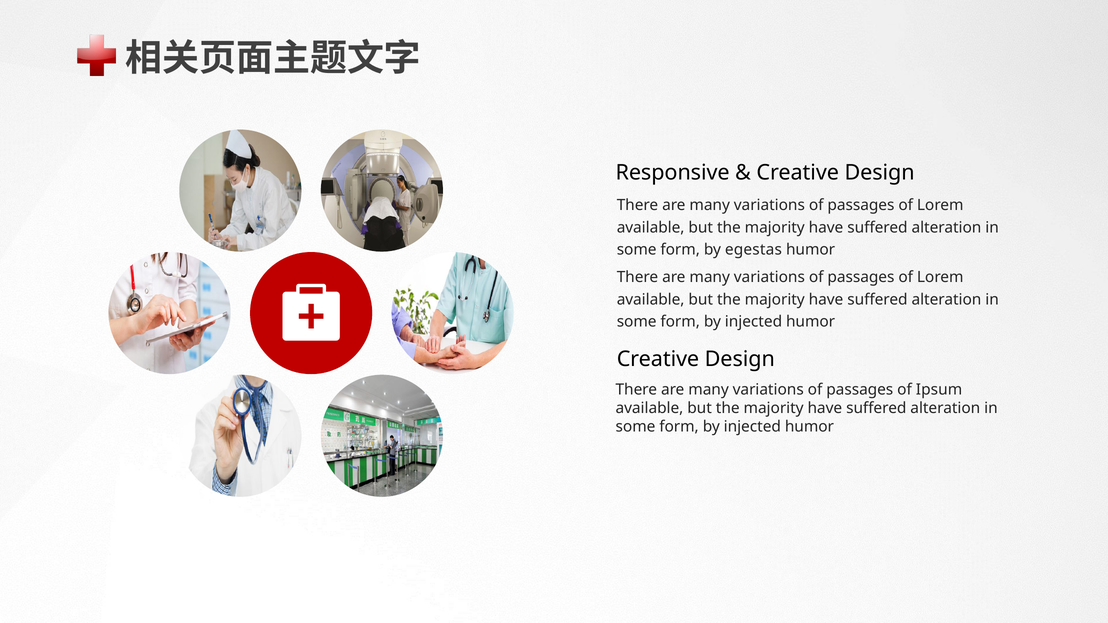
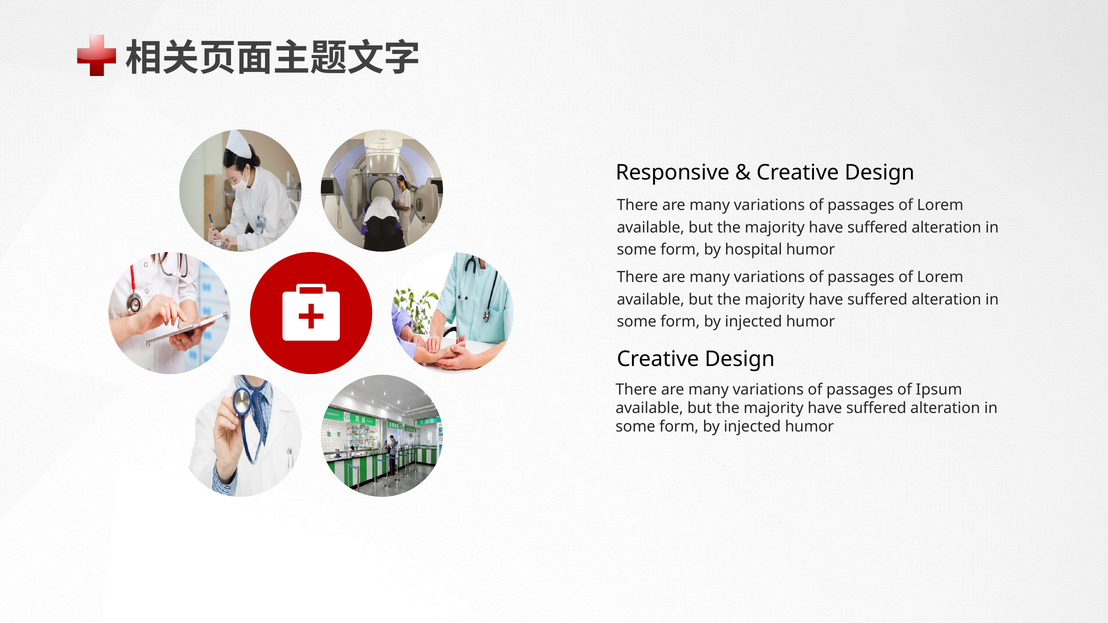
egestas: egestas -> hospital (754, 250)
